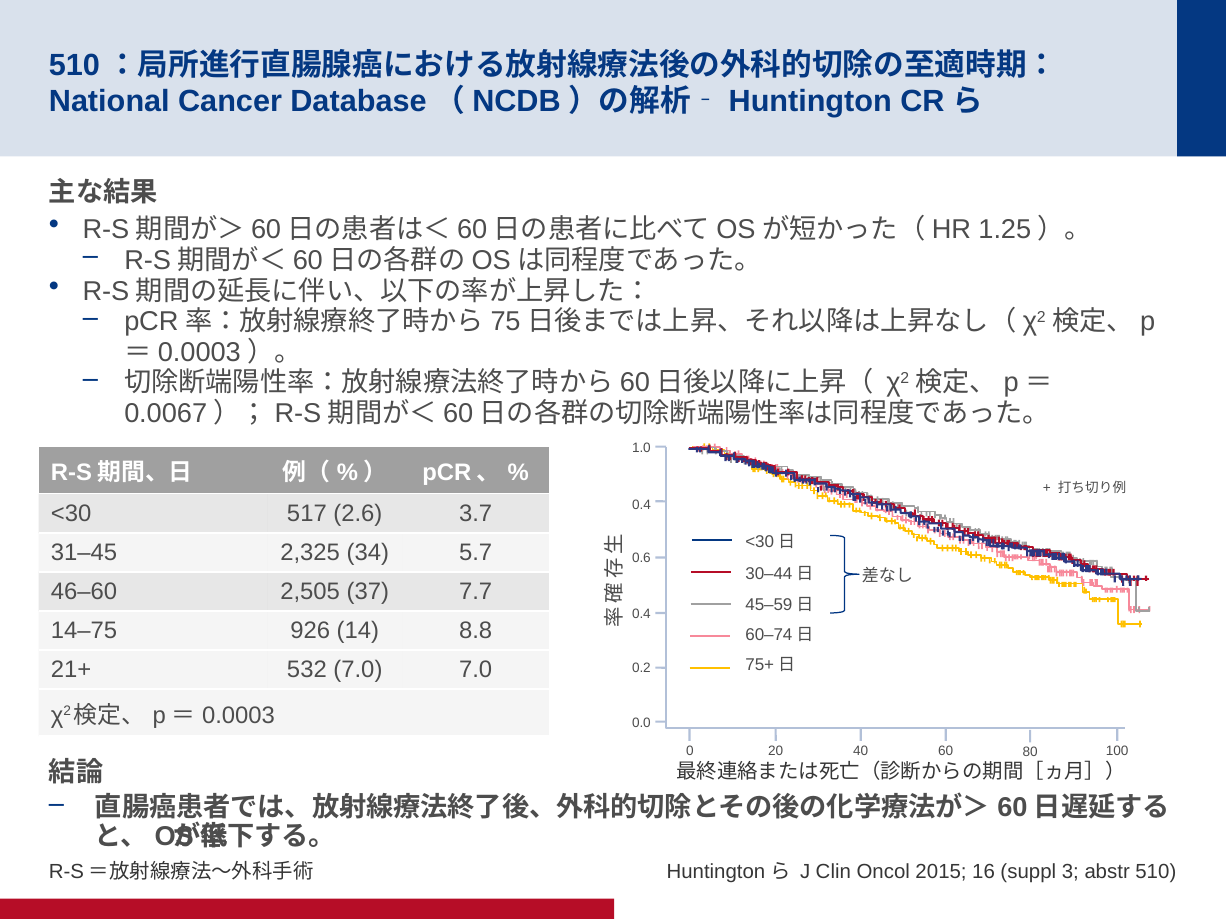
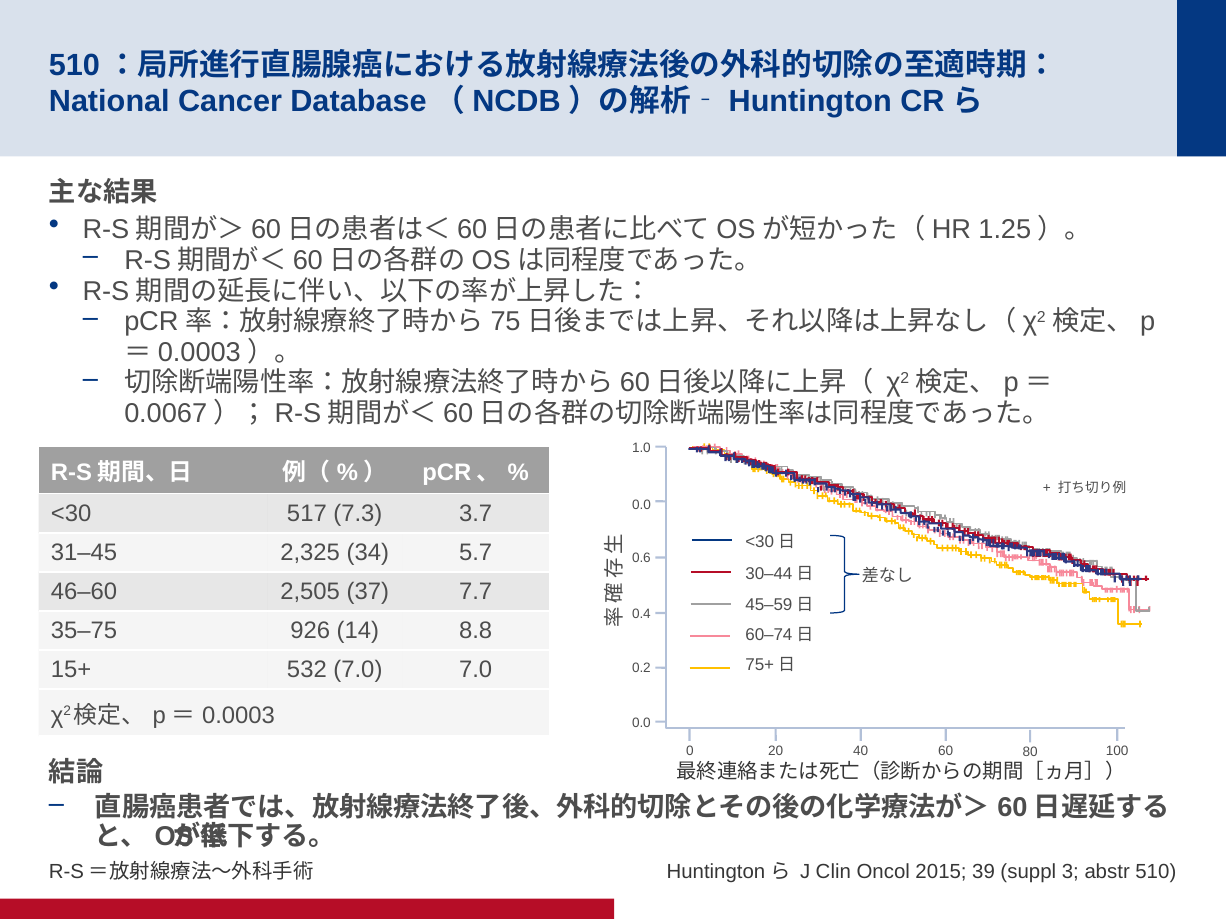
0.4: 0.4 -> 0.0 (641, 505)
2.6: 2.6 -> 7.3 (358, 514)
14–75: 14–75 -> 35–75 (84, 631)
21+: 21+ -> 15+ (71, 670)
16: 16 -> 39 (984, 872)
